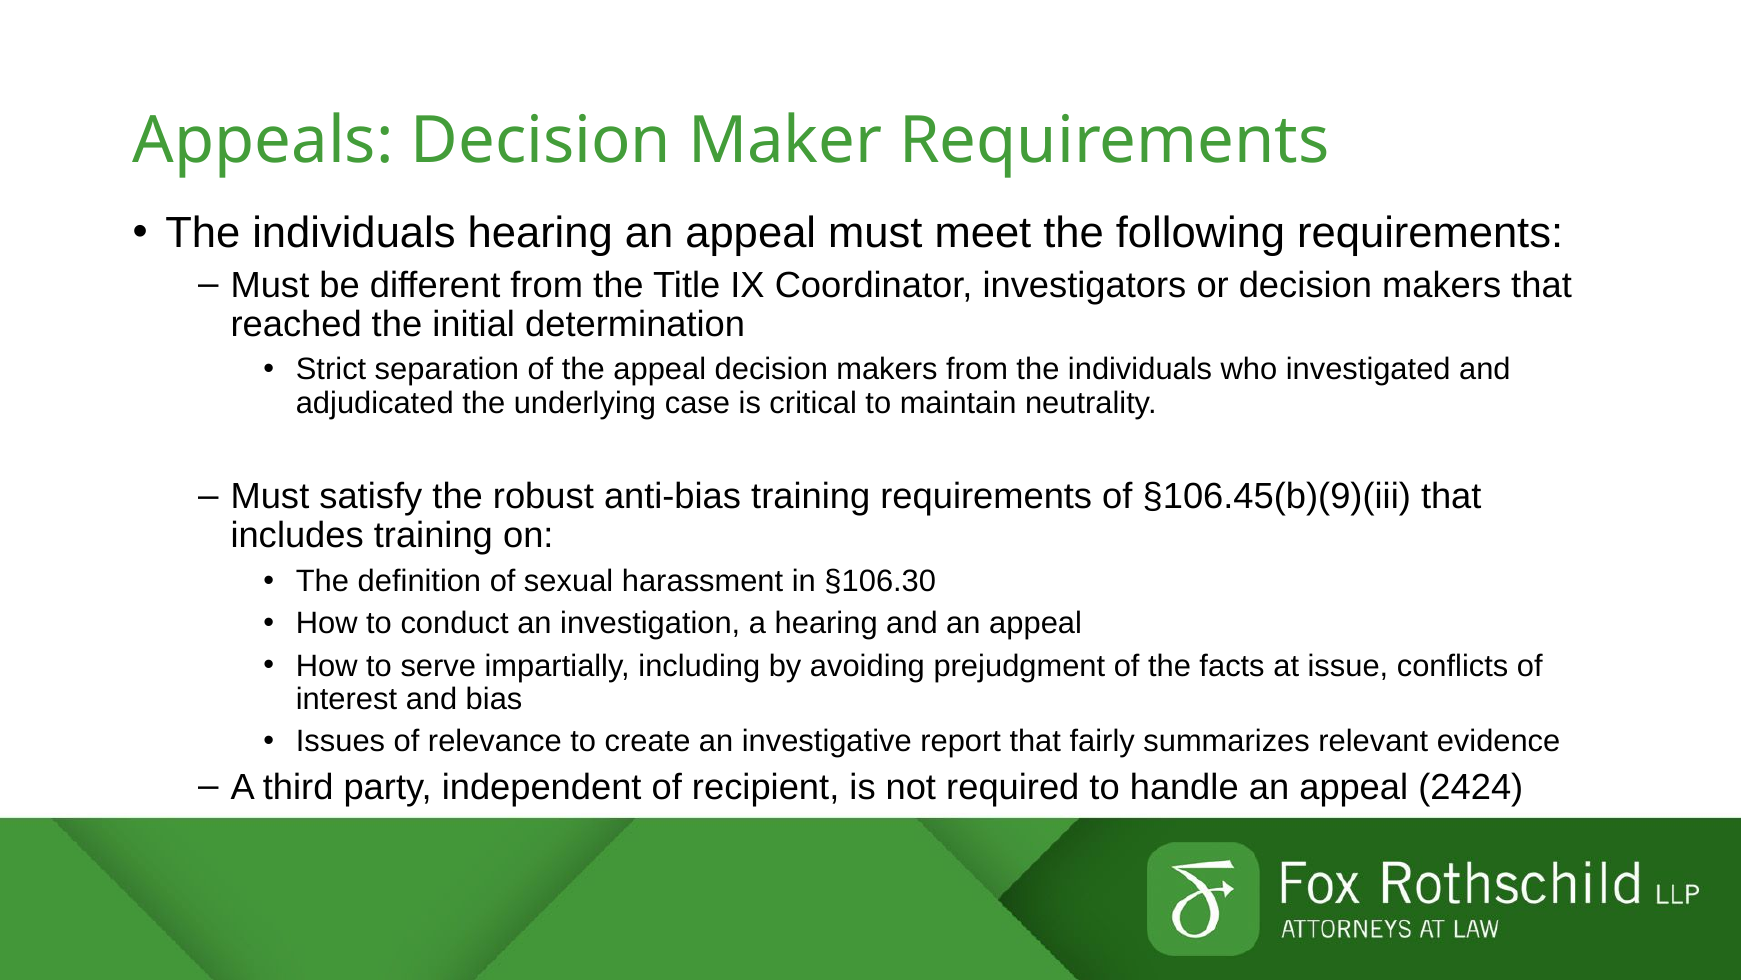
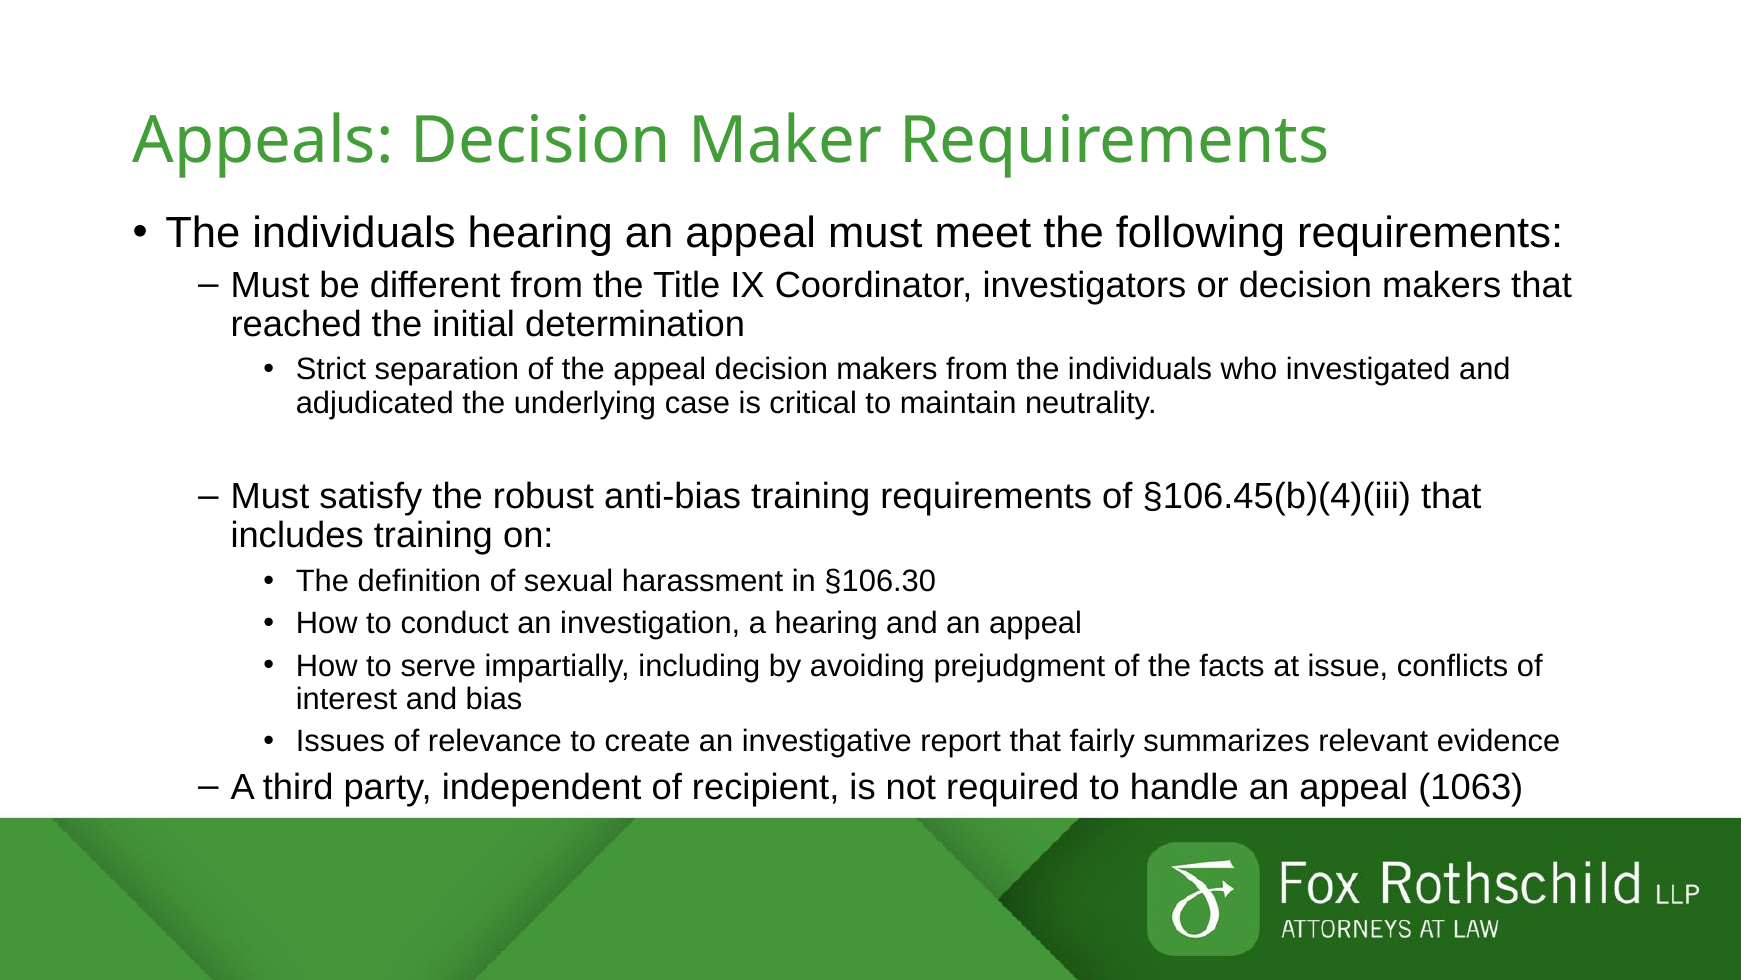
§106.45(b)(9)(iii: §106.45(b)(9)(iii -> §106.45(b)(4)(iii (1277, 496)
2424: 2424 -> 1063 (1471, 786)
